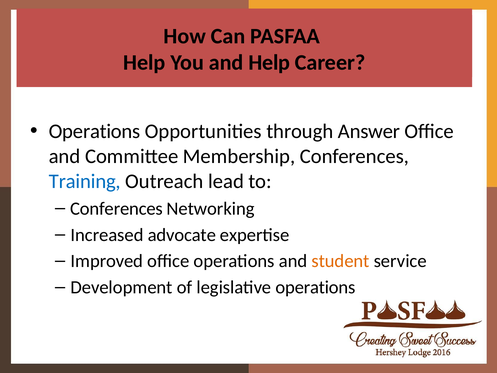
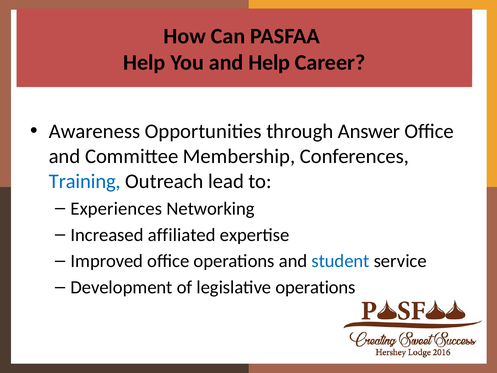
Operations: Operations -> Awareness (94, 131)
Conferences: Conferences -> Experiences (116, 208)
advocate: advocate -> affiliated (182, 235)
student colour: orange -> blue (341, 261)
